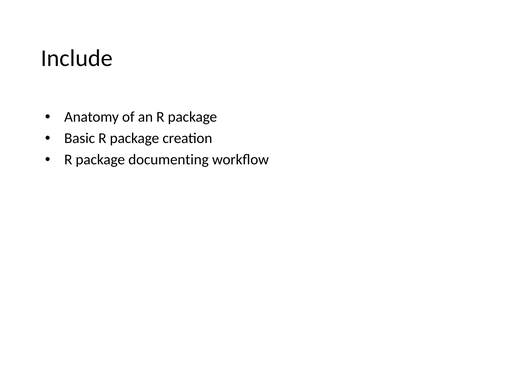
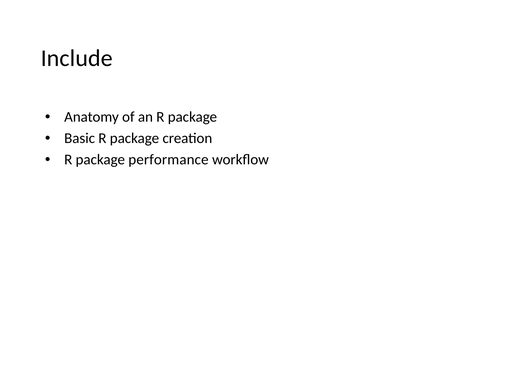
documenting: documenting -> performance (168, 159)
